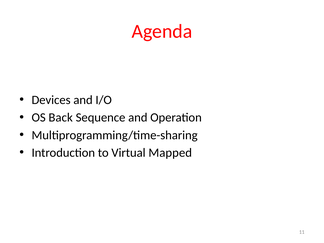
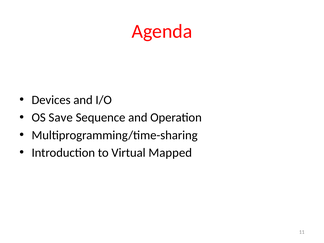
Back: Back -> Save (61, 118)
